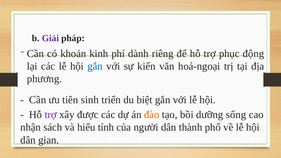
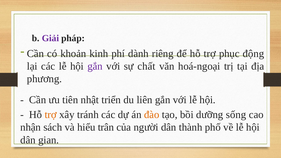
gắn colour: blue -> purple (95, 66)
kiến: kiến -> chất (146, 66)
sinh: sinh -> nhật (90, 100)
biệt: biệt -> liên (145, 100)
trợ colour: purple -> orange (51, 115)
được: được -> tránh (88, 115)
tính: tính -> trân (106, 127)
